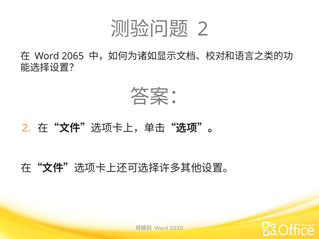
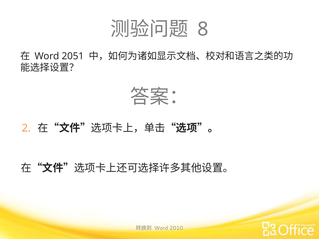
2: 2 -> 8 (203, 29)
2065: 2065 -> 2051 (73, 56)
